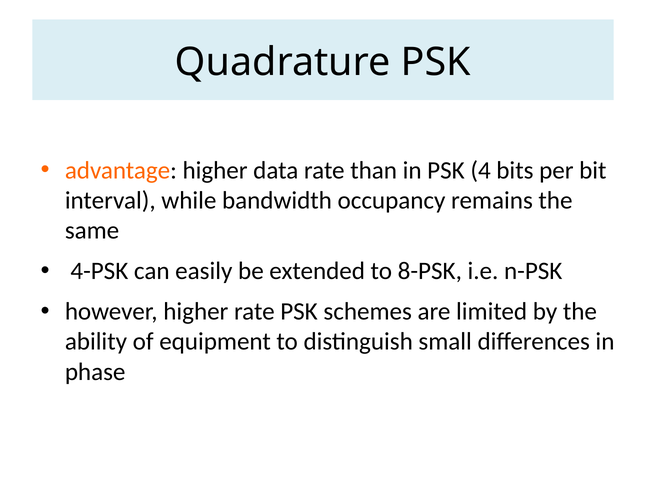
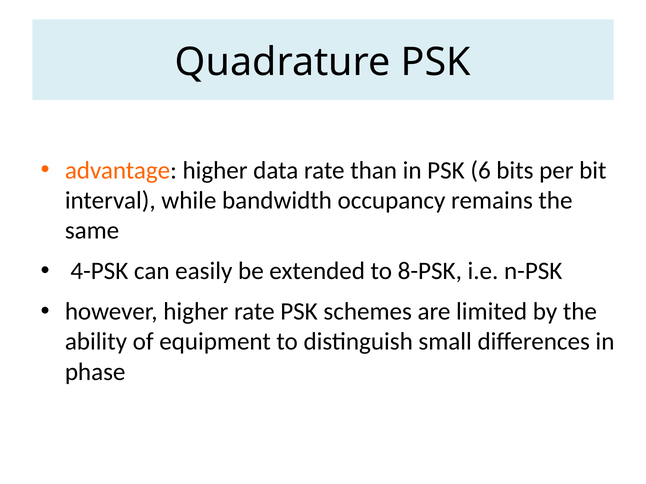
4: 4 -> 6 (481, 171)
